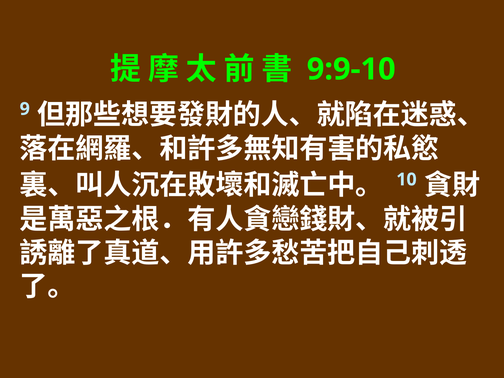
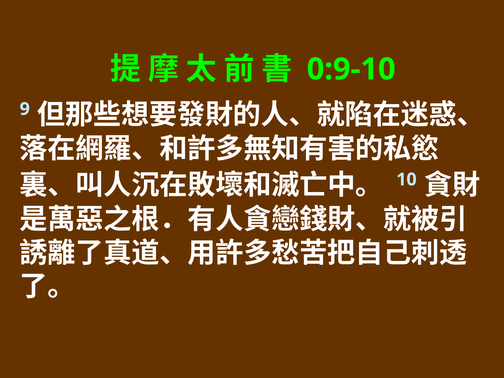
9:9-10: 9:9-10 -> 0:9-10 (351, 69)
